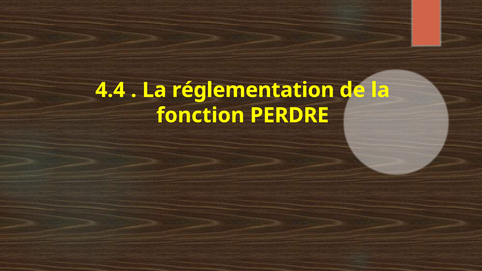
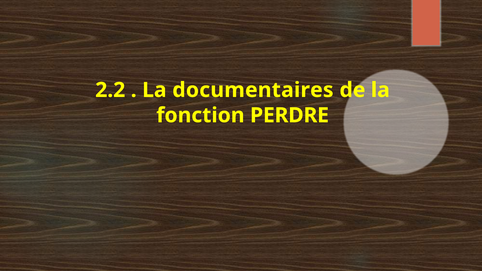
4.4: 4.4 -> 2.2 (110, 90)
réglementation: réglementation -> documentaires (253, 90)
